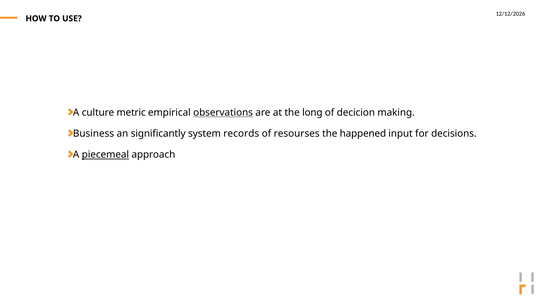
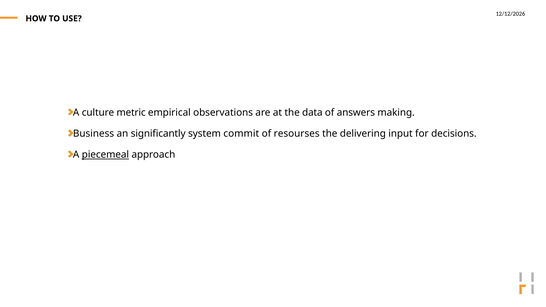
observations underline: present -> none (223, 113)
long: long -> data (312, 113)
decicion: decicion -> answers (356, 113)
records: records -> commit (241, 134)
happened: happened -> delivering (363, 134)
